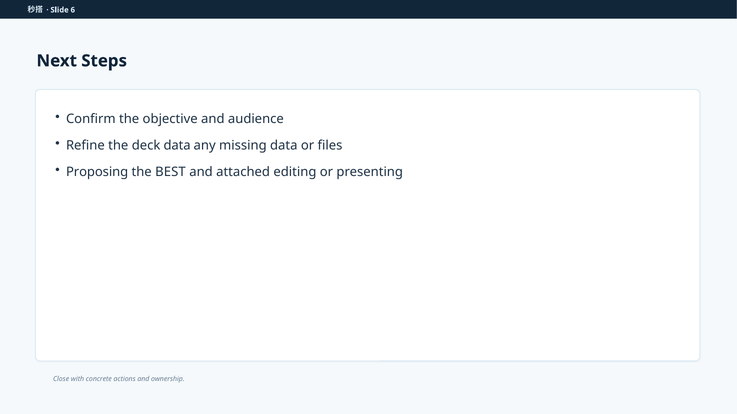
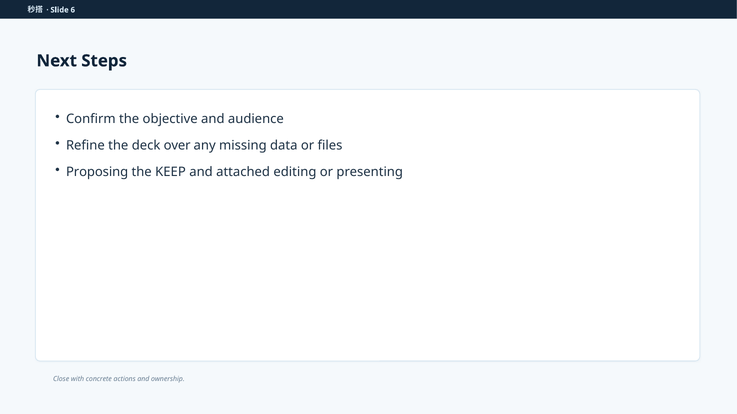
deck data: data -> over (177, 146)
BEST: BEST -> KEEP (170, 172)
